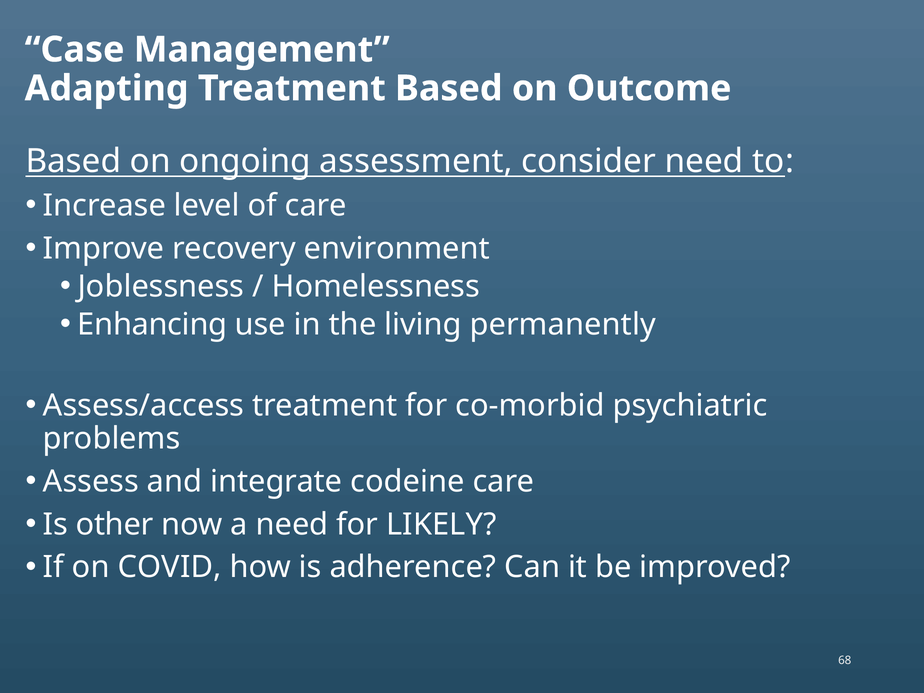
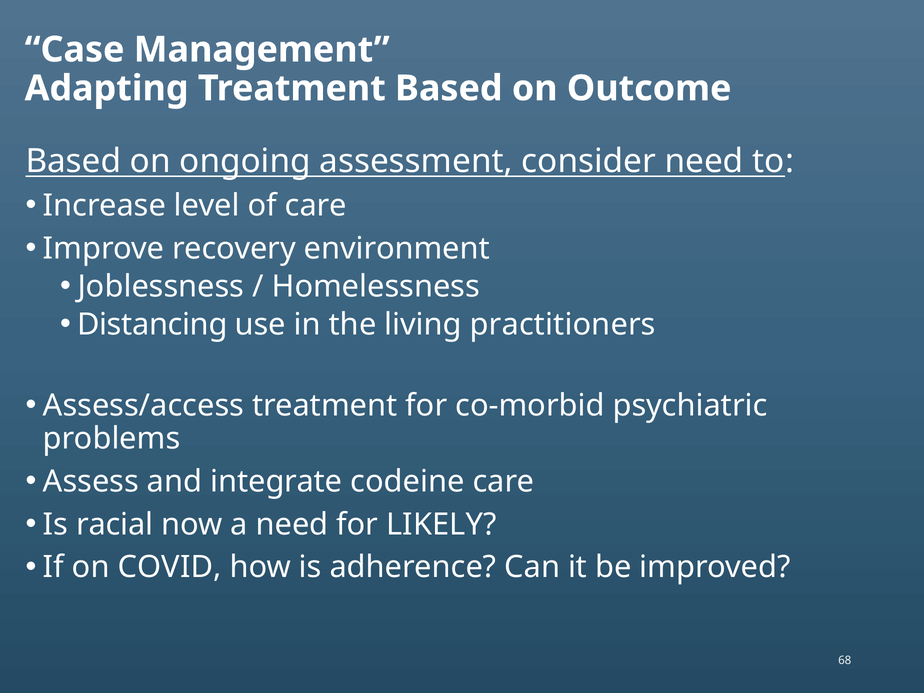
Enhancing: Enhancing -> Distancing (152, 324)
permanently: permanently -> practitioners (563, 324)
other: other -> racial (115, 524)
